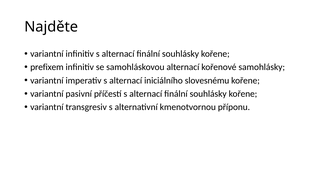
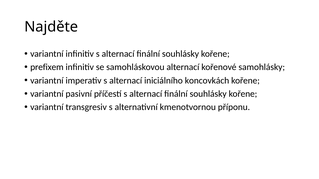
slovesnému: slovesnému -> koncovkách (207, 81)
